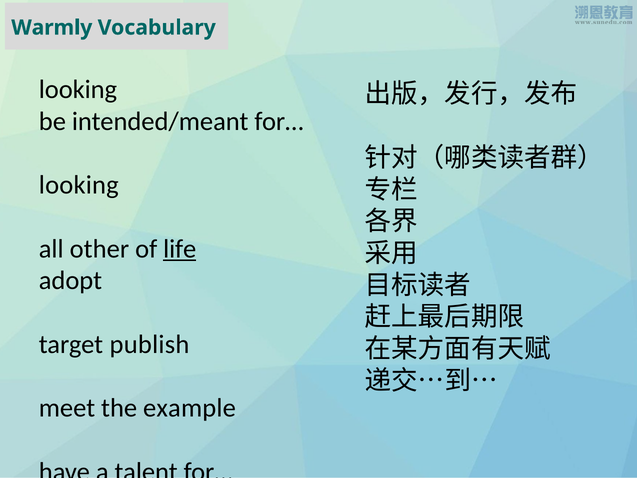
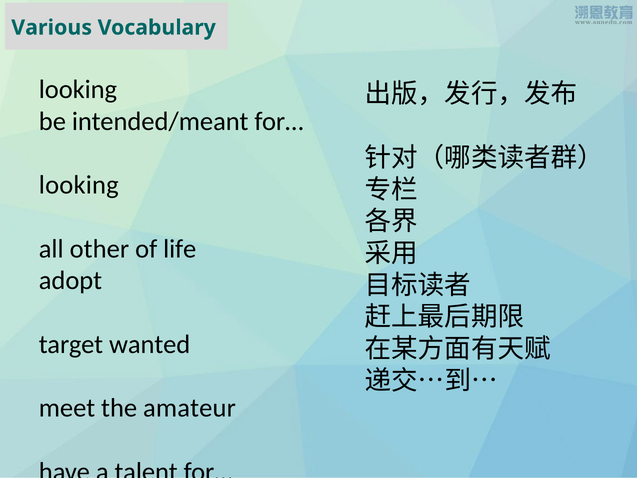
Warmly: Warmly -> Various (52, 28)
life underline: present -> none (180, 249)
publish: publish -> wanted (150, 344)
example: example -> amateur (189, 408)
